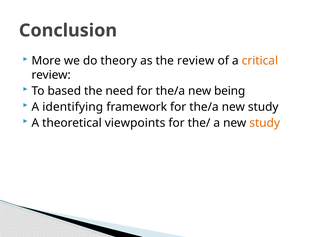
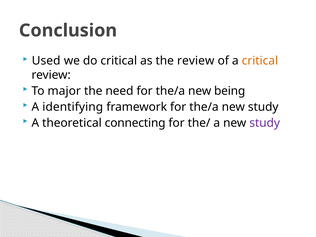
More: More -> Used (46, 61)
do theory: theory -> critical (119, 61)
based: based -> major (64, 91)
viewpoints: viewpoints -> connecting (135, 123)
study colour: orange -> purple (265, 123)
